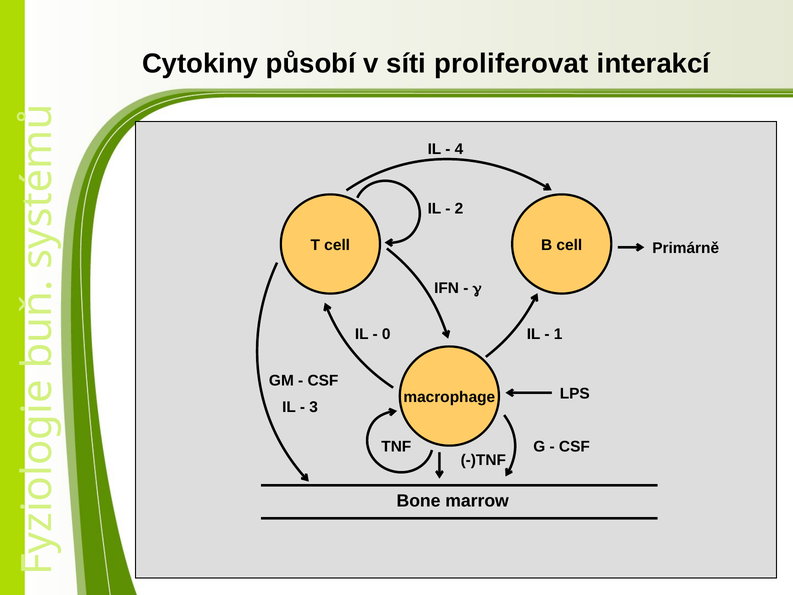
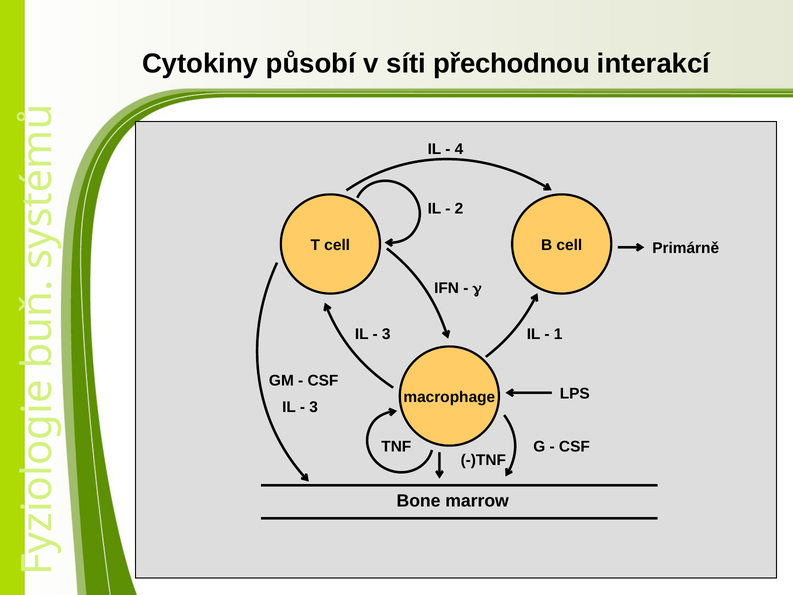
proliferovat: proliferovat -> přechodnou (512, 63)
0: 0 -> 3 (386, 334)
